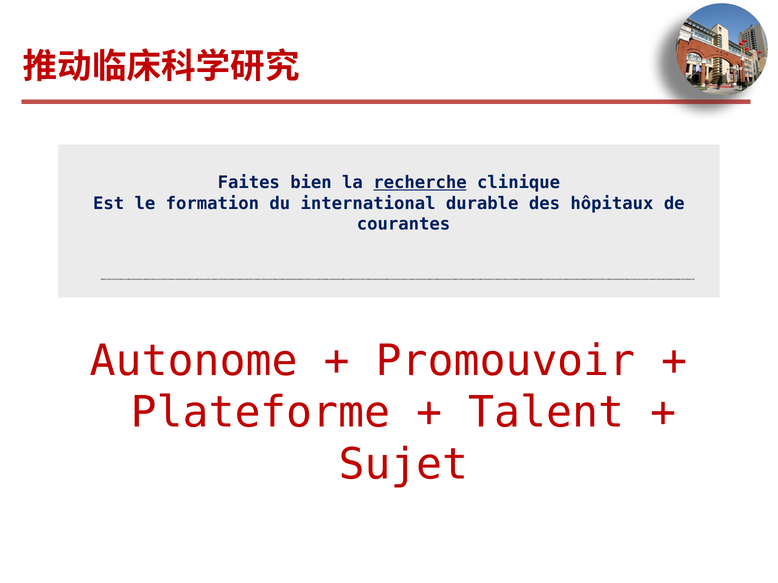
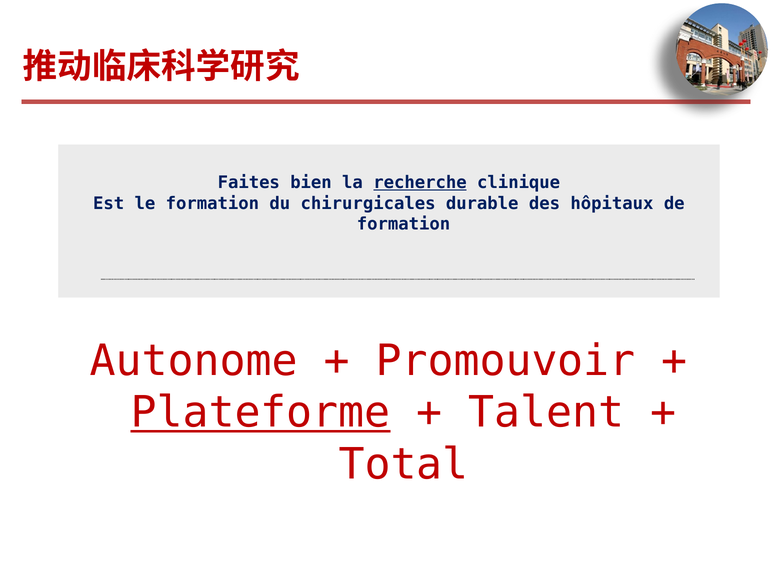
international: international -> chirurgicales (368, 204)
courantes: courantes -> formation (404, 224)
Plateforme underline: none -> present (261, 413)
Sujet: Sujet -> Total (404, 465)
